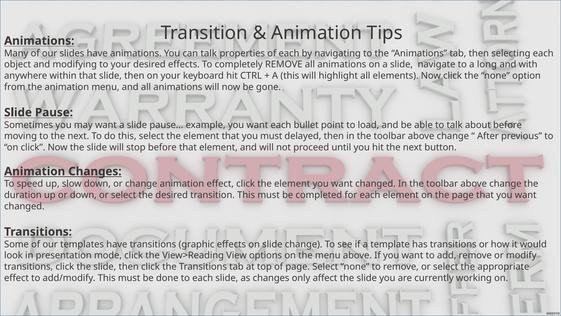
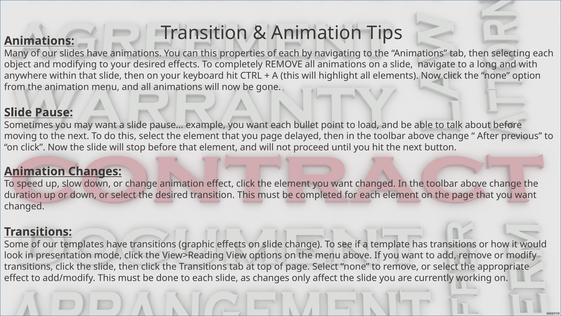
can talk: talk -> this (209, 53)
you must: must -> page (271, 136)
